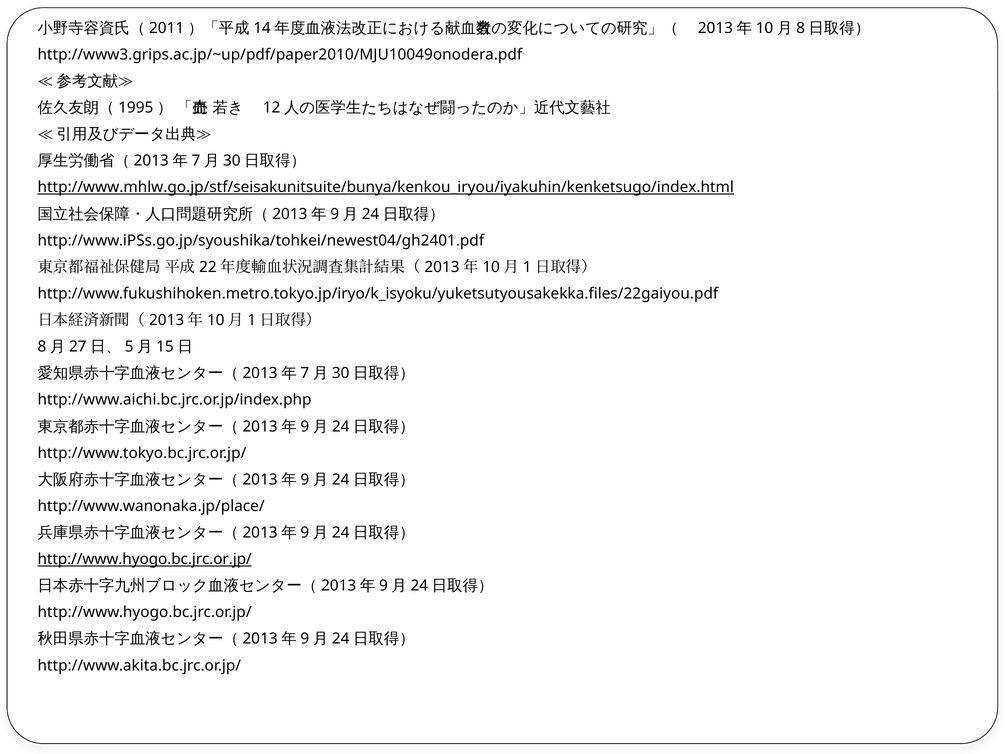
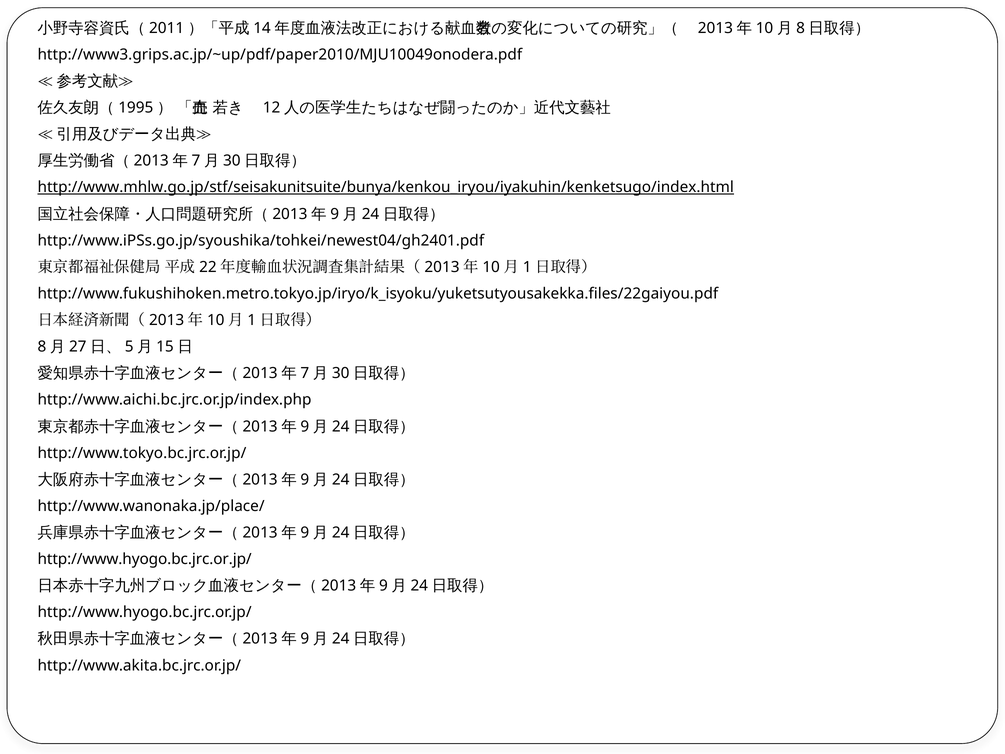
http://www.hyogo.bc.jrc.or.jp/ underline: present -> none (145, 559)
